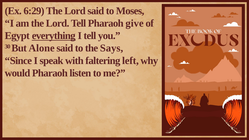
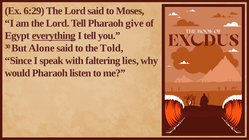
Says: Says -> Told (112, 48)
left: left -> lies (130, 61)
